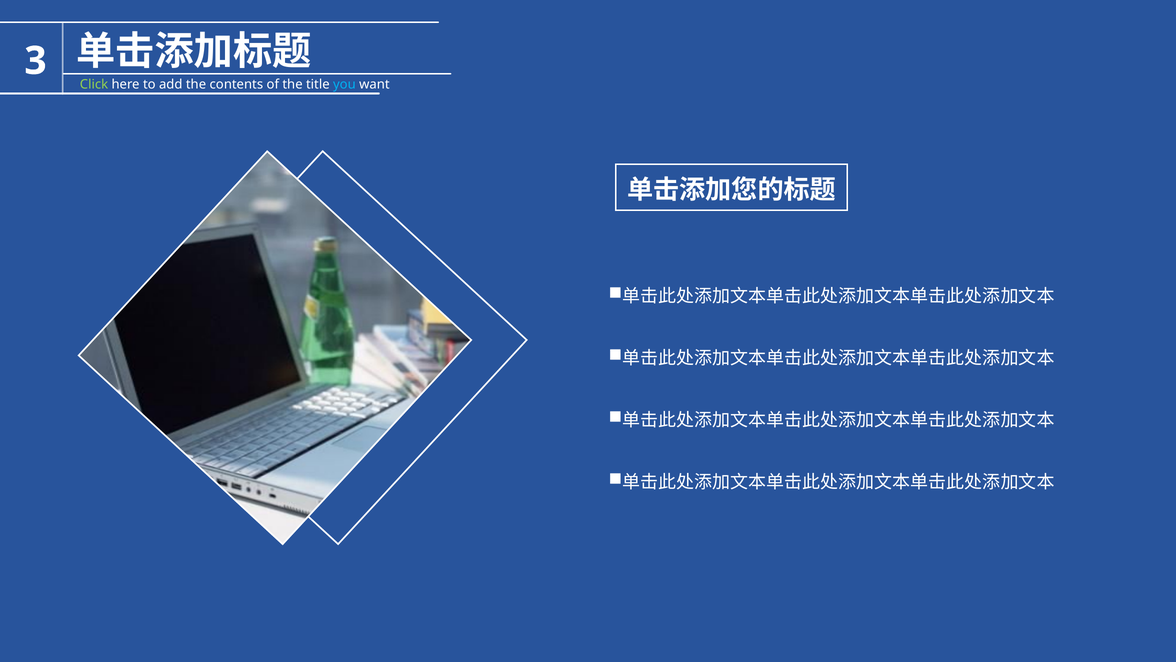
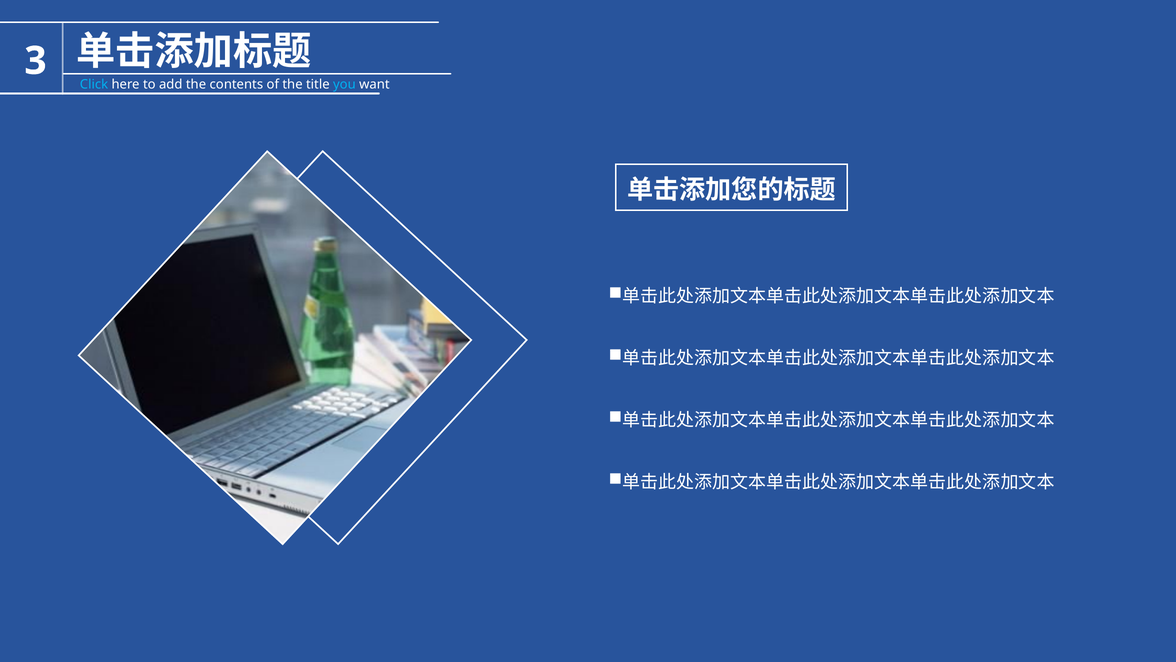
Click colour: light green -> light blue (94, 84)
